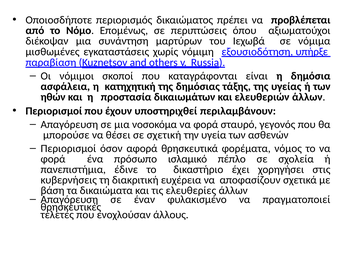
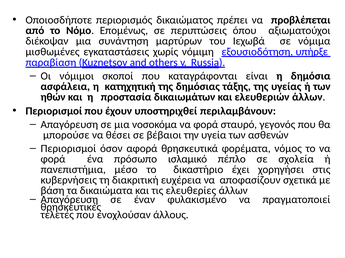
σχετική: σχετική -> βέβαιοι (164, 135)
έδινε: έδινε -> μέσο (126, 170)
